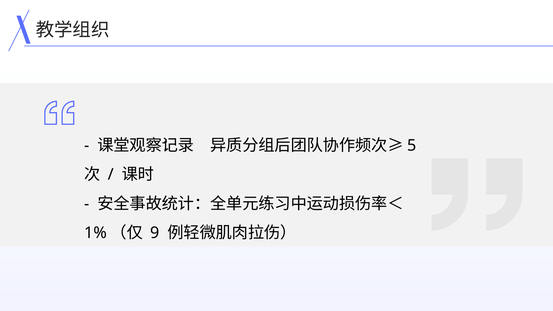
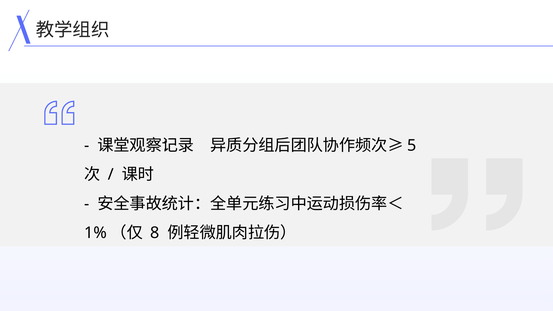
9: 9 -> 8 (155, 233)
